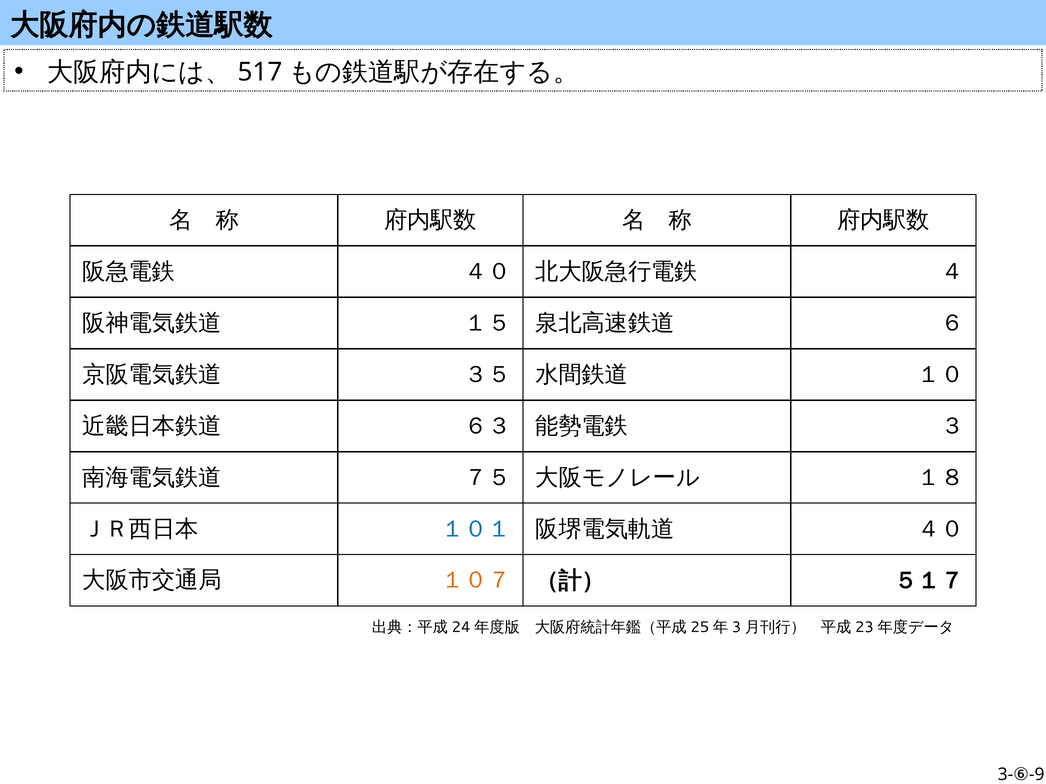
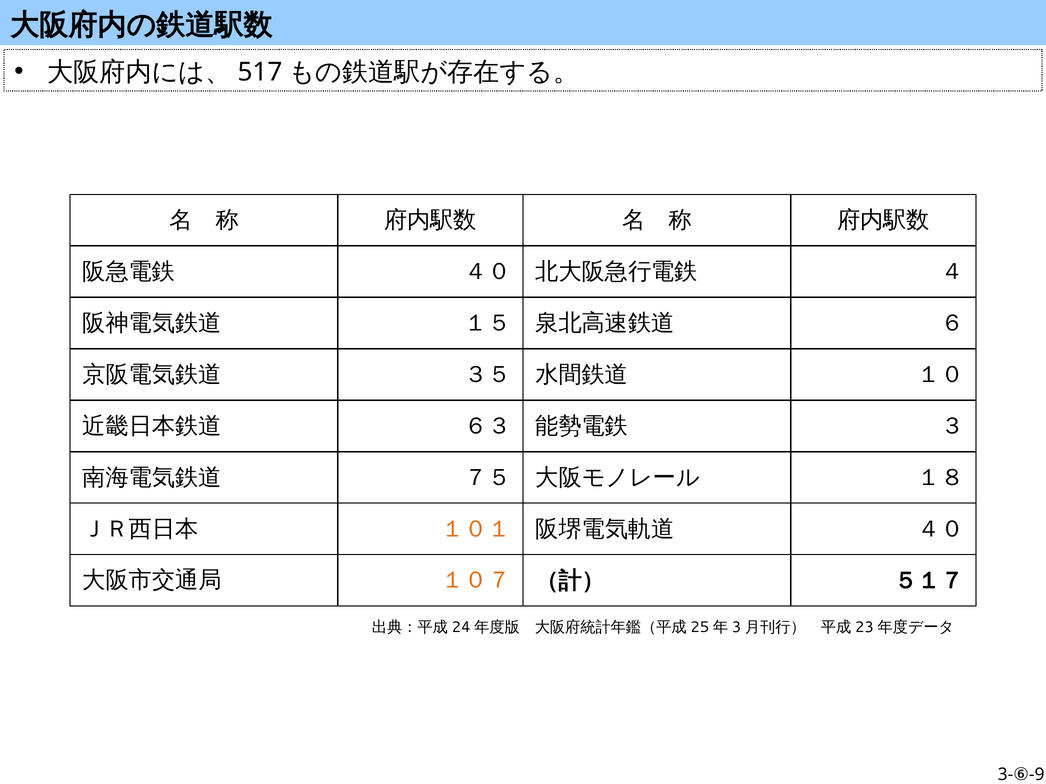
１０１ colour: blue -> orange (476, 529)
